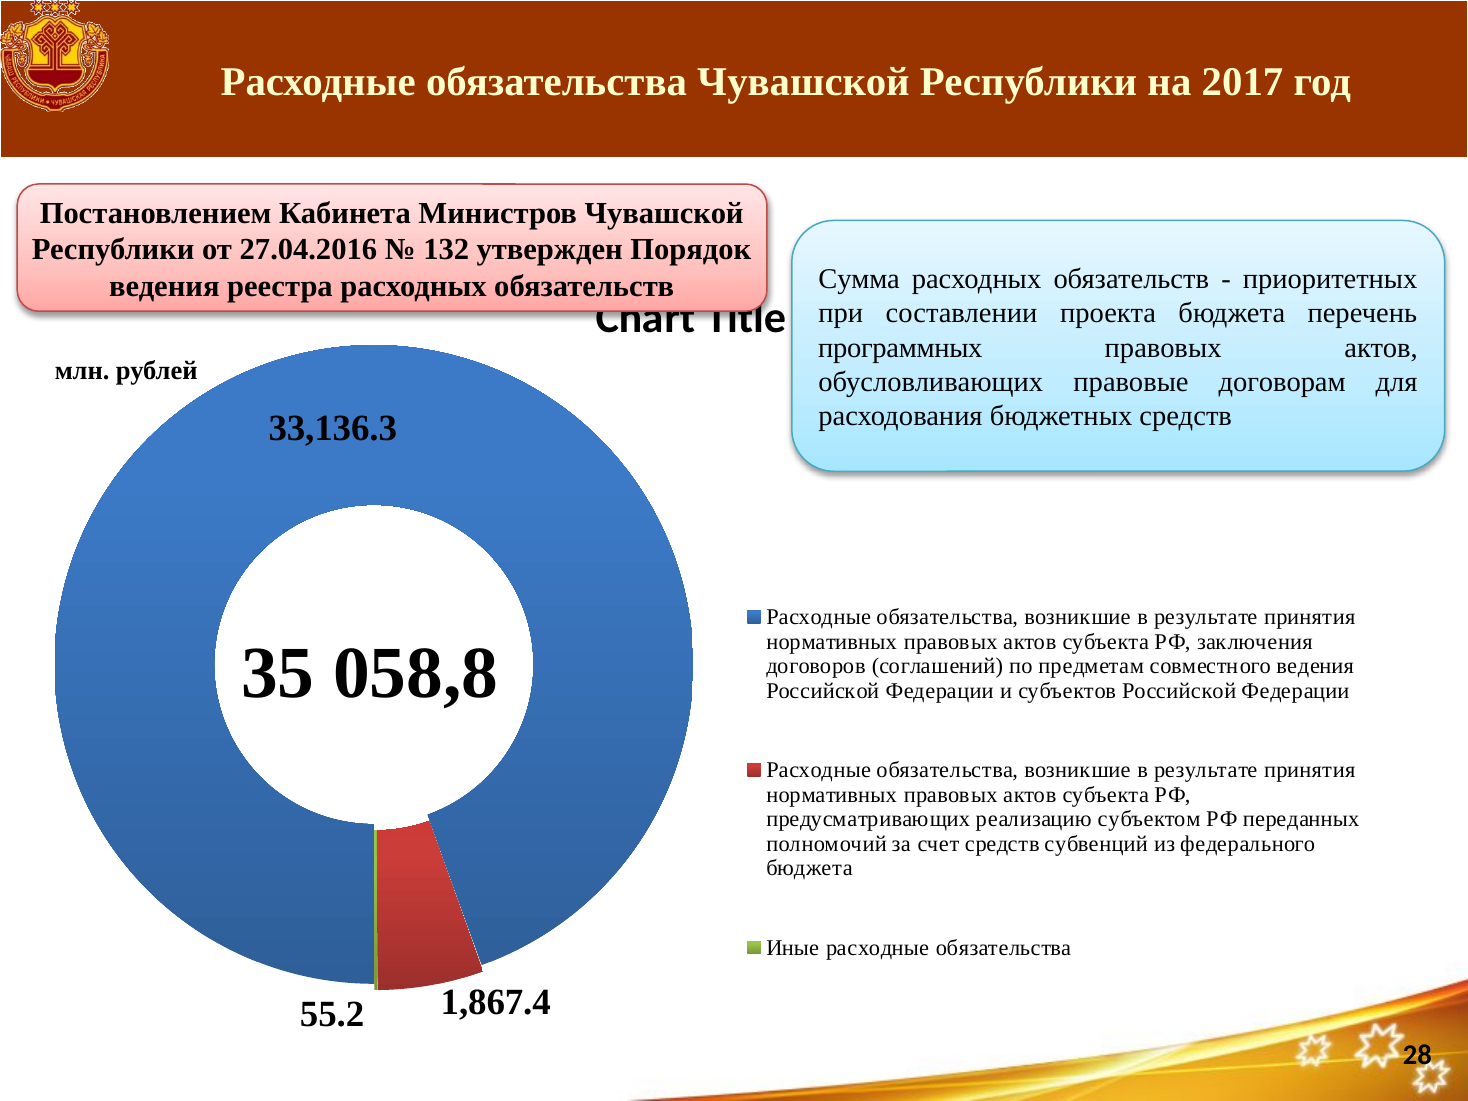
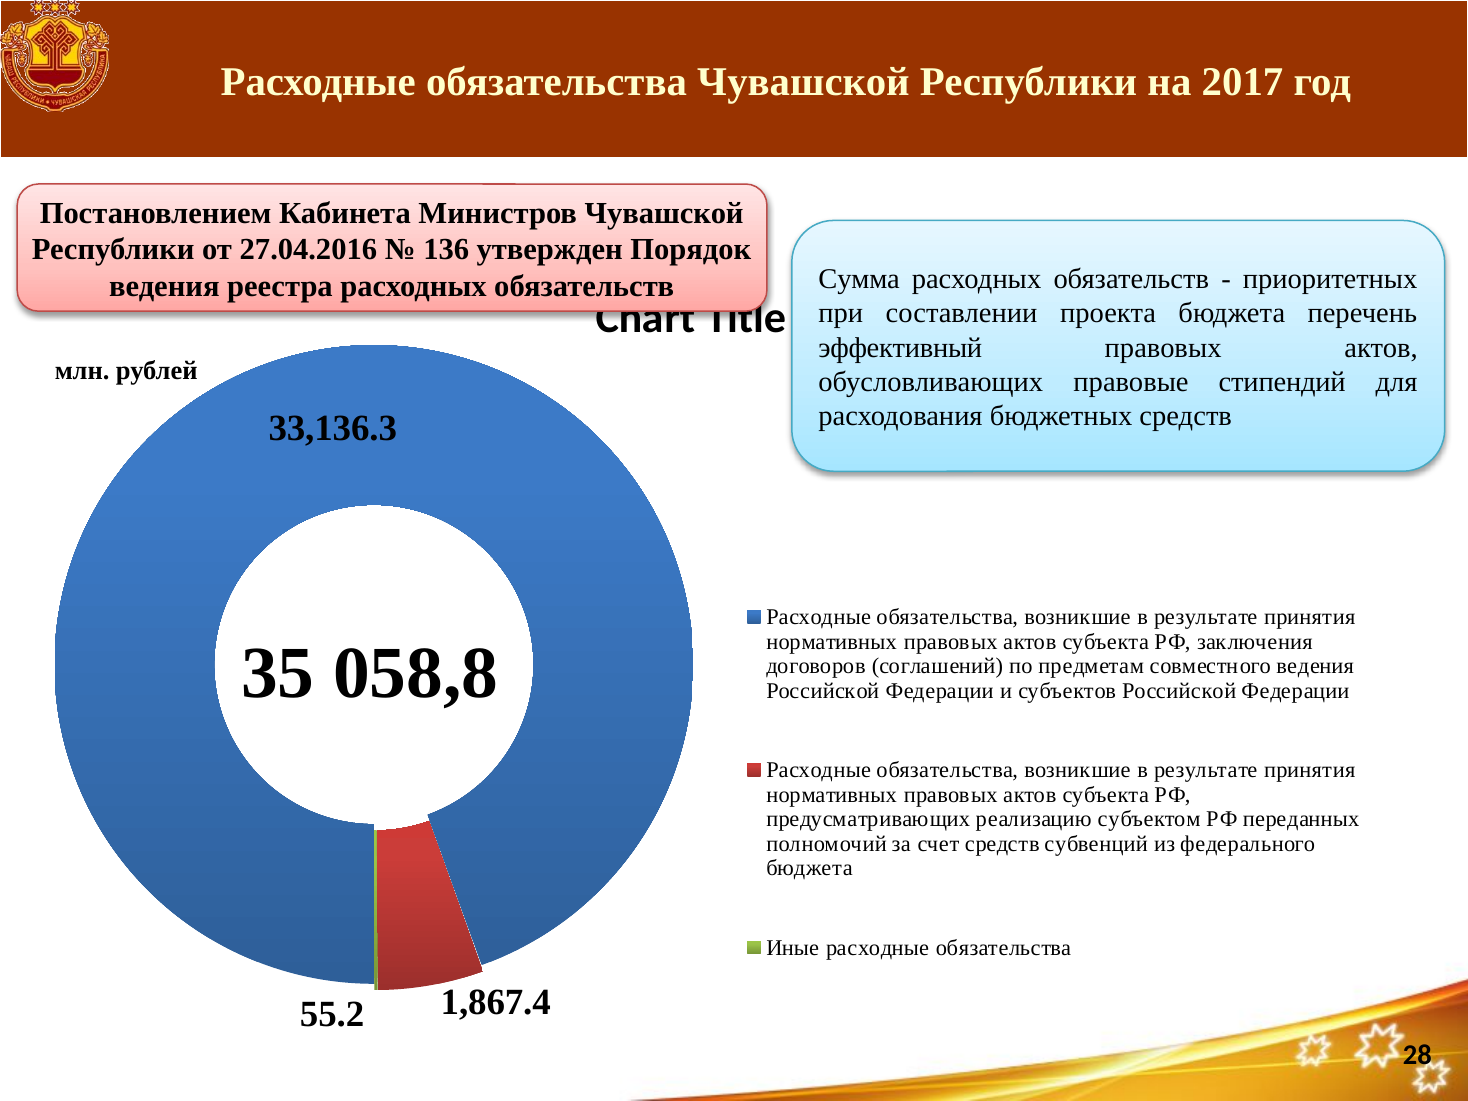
132: 132 -> 136 (446, 250)
программных: программных -> эффективный (900, 348)
договорам: договорам -> стипендий (1282, 382)
